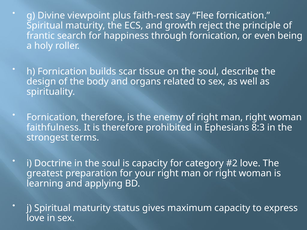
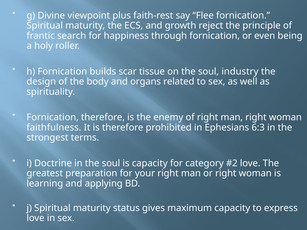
describe: describe -> industry (240, 72)
8:3: 8:3 -> 6:3 (258, 128)
